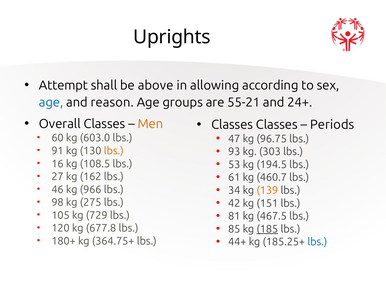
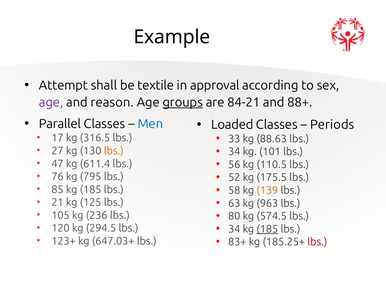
Uprights: Uprights -> Example (172, 37)
above: above -> textile (156, 85)
allowing: allowing -> approval (215, 85)
age colour: blue -> purple (51, 102)
groups underline: none -> present (183, 102)
55-21: 55-21 -> 84-21 (244, 102)
24+: 24+ -> 88+ (300, 102)
Overall: Overall -> Parallel (60, 124)
Men colour: orange -> blue (150, 124)
Classes: Classes -> Loaded (232, 125)
47: 47 -> 33 (234, 139)
96.75: 96.75 -> 88.63 (272, 139)
60: 60 -> 17 (57, 138)
603.0: 603.0 -> 316.5 (95, 138)
93: 93 -> 34 (234, 151)
303: 303 -> 101 (270, 151)
91: 91 -> 27 (57, 151)
53: 53 -> 56 (234, 164)
194.5: 194.5 -> 110.5 (272, 164)
16: 16 -> 47 (57, 163)
108.5: 108.5 -> 611.4 (95, 163)
61: 61 -> 52 (234, 177)
460.7: 460.7 -> 175.5 (272, 177)
27: 27 -> 76 (57, 176)
162: 162 -> 795 (91, 176)
34: 34 -> 58 (234, 190)
46: 46 -> 85 (57, 189)
966: 966 -> 185 (91, 189)
42: 42 -> 63 (234, 203)
151: 151 -> 963 (267, 203)
98: 98 -> 21 (57, 202)
275: 275 -> 125 (91, 202)
81: 81 -> 80 (234, 216)
467.5: 467.5 -> 574.5 (272, 216)
729: 729 -> 236 (97, 215)
85: 85 -> 34 (234, 229)
677.8: 677.8 -> 294.5 (101, 228)
44+: 44+ -> 83+ (237, 241)
lbs colour: blue -> red (317, 241)
180+: 180+ -> 123+ (64, 241)
364.75+: 364.75+ -> 647.03+ (113, 241)
